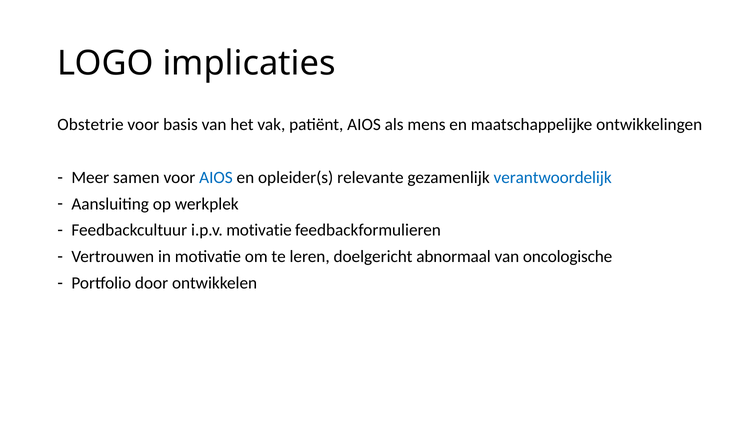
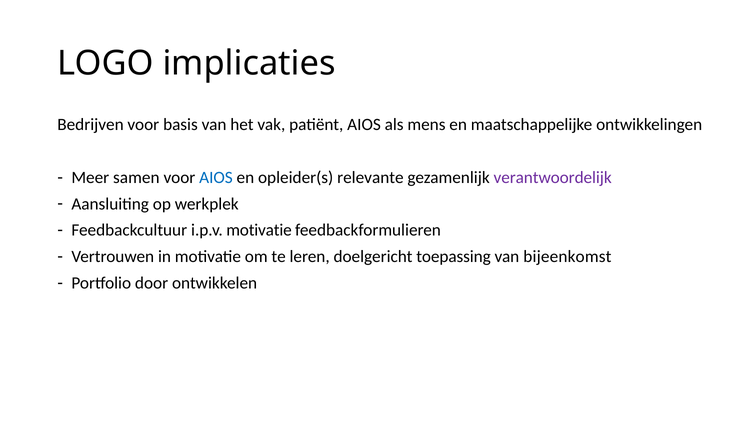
Obstetrie: Obstetrie -> Bedrijven (91, 125)
verantwoordelijk colour: blue -> purple (553, 177)
abnormaal: abnormaal -> toepassing (454, 257)
oncologische: oncologische -> bijeenkomst (567, 257)
